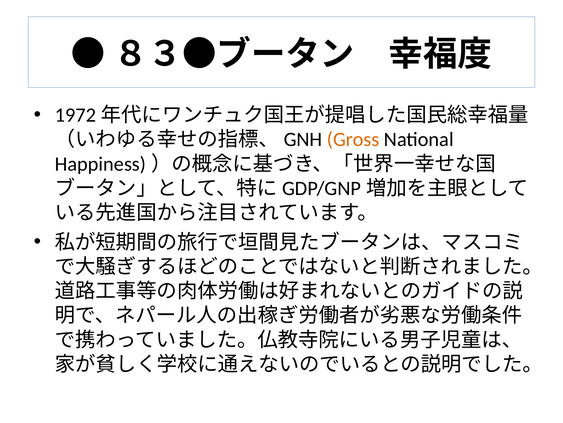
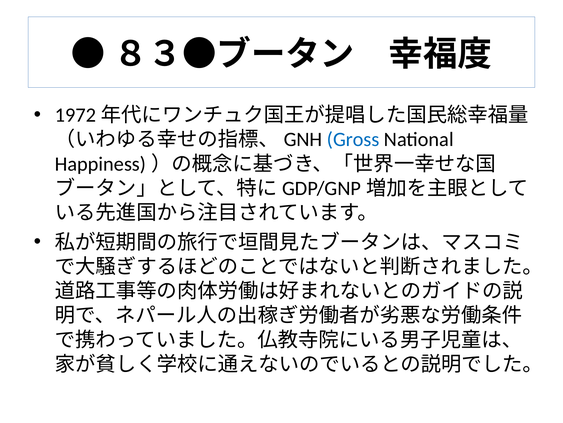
Gross colour: orange -> blue (353, 139)
